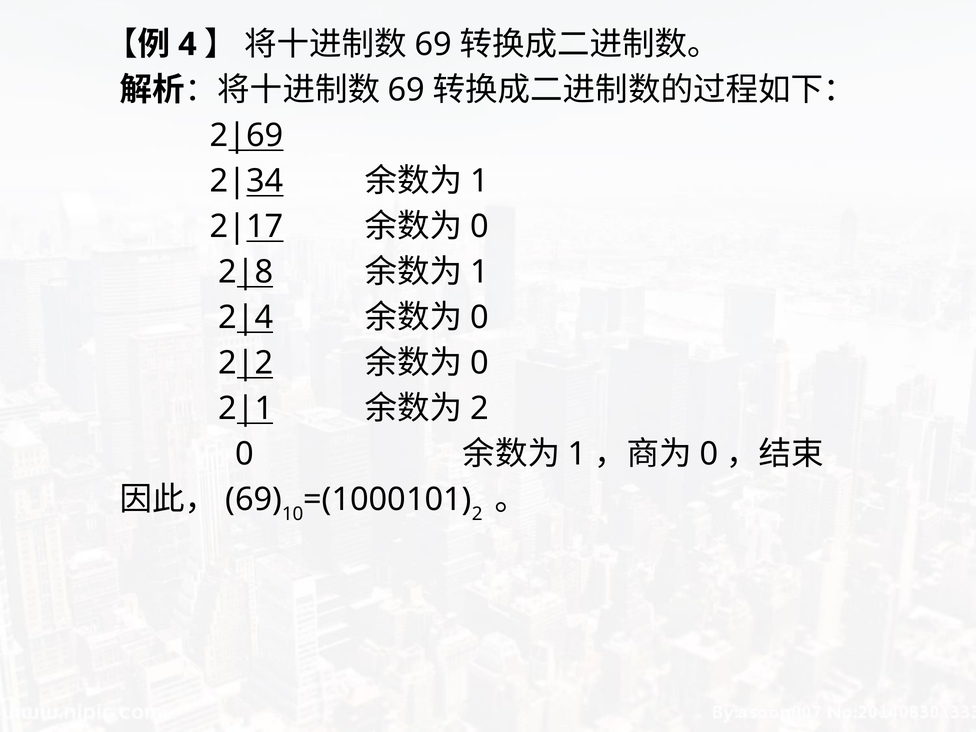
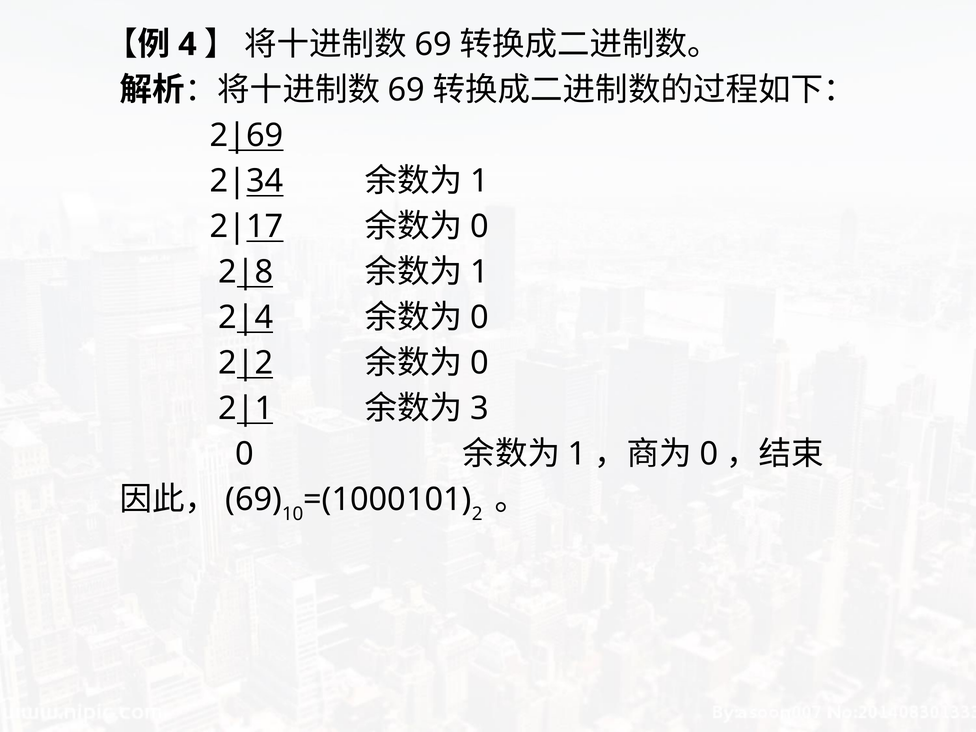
2: 2 -> 3 (480, 409)
